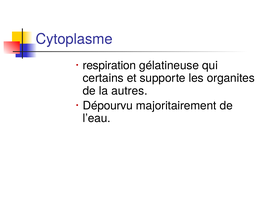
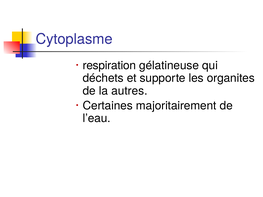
certains: certains -> déchets (103, 78)
Dépourvu: Dépourvu -> Certaines (108, 106)
